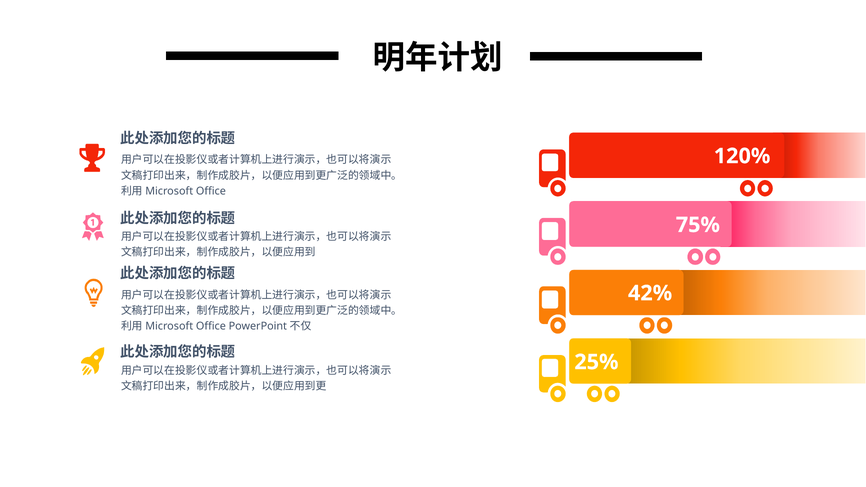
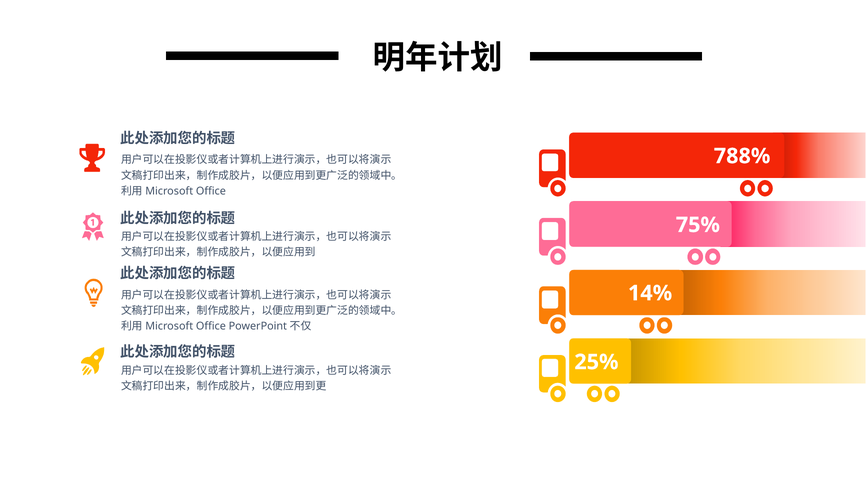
120%: 120% -> 788% (742, 156)
42%: 42% -> 14% (650, 293)
